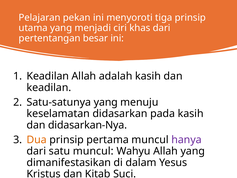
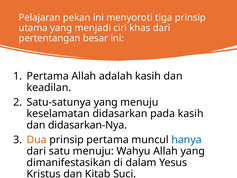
Keadilan: Keadilan -> Pertama (48, 76)
hanya colour: purple -> blue (187, 140)
satu muncul: muncul -> menuju (93, 151)
